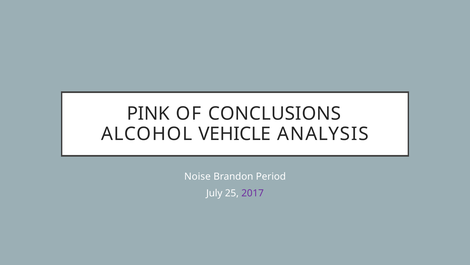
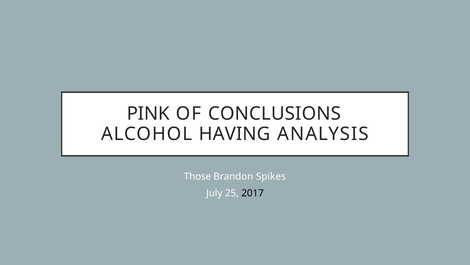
VEHICLE: VEHICLE -> HAVING (235, 134)
Noise: Noise -> Those (198, 176)
Period: Period -> Spikes (271, 176)
2017 colour: purple -> black (253, 193)
